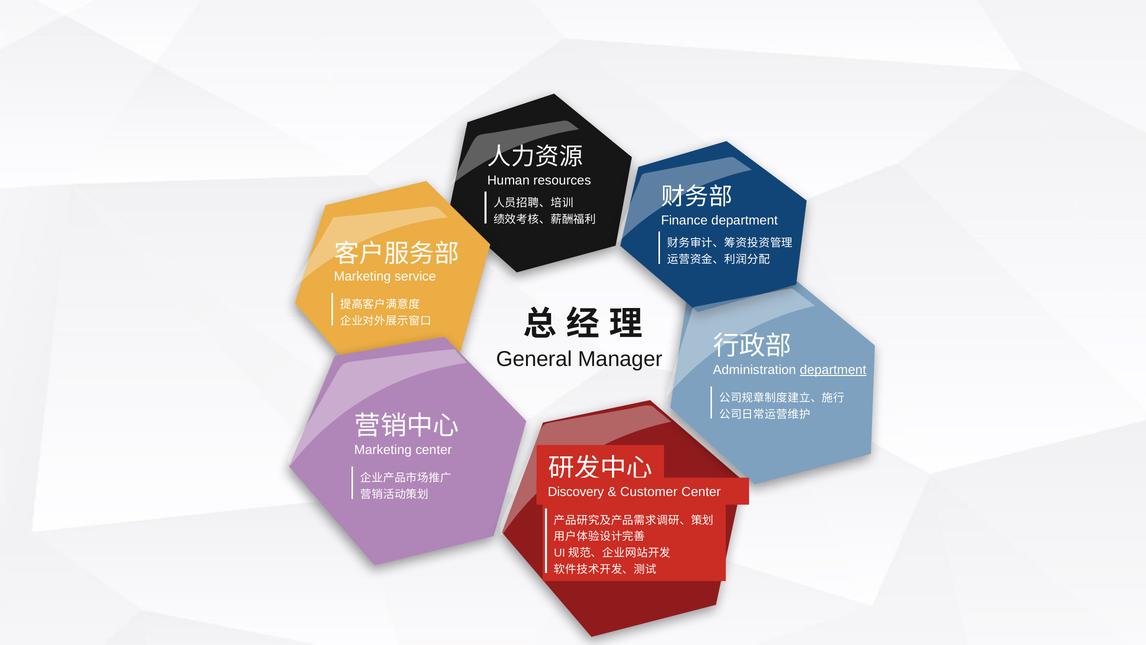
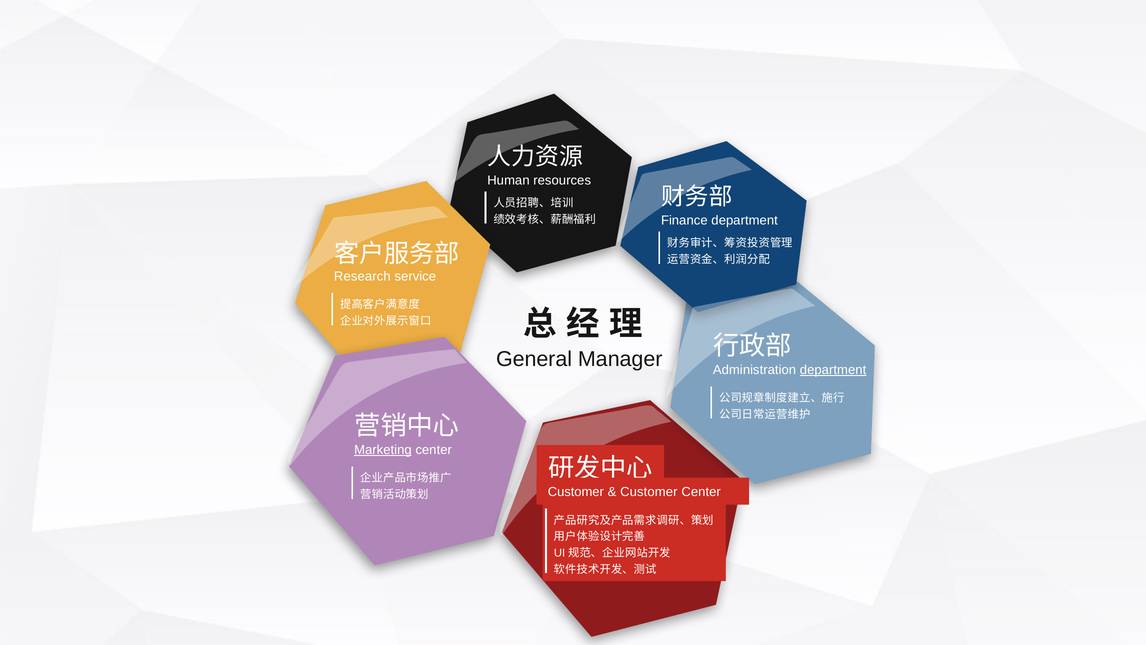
Marketing: Marketing -> Research (362, 276)
Marketing underline: none -> present (383, 450)
Discovery: Discovery -> Customer (576, 492)
